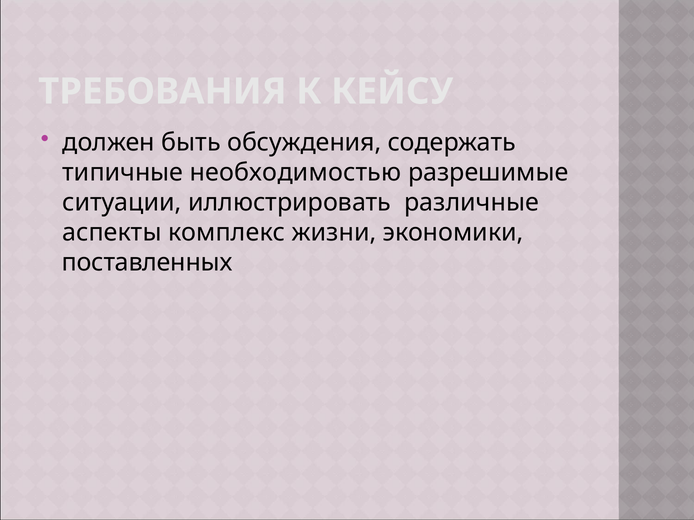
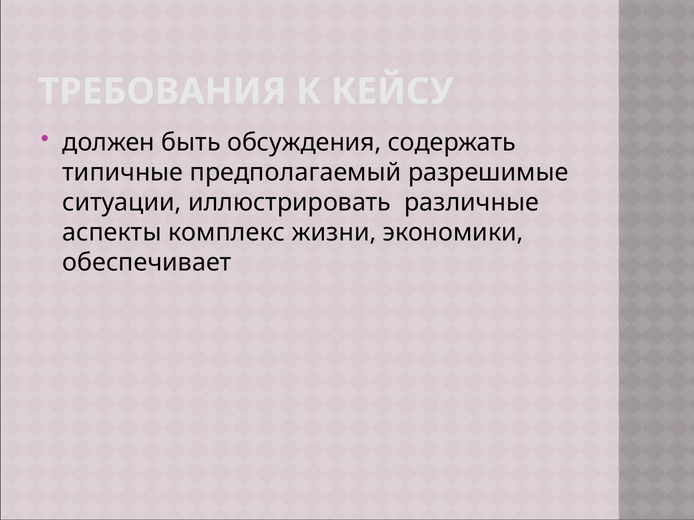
необходимостью: необходимостью -> предполагаемый (296, 172)
поставленных: поставленных -> обеспечивает (147, 263)
